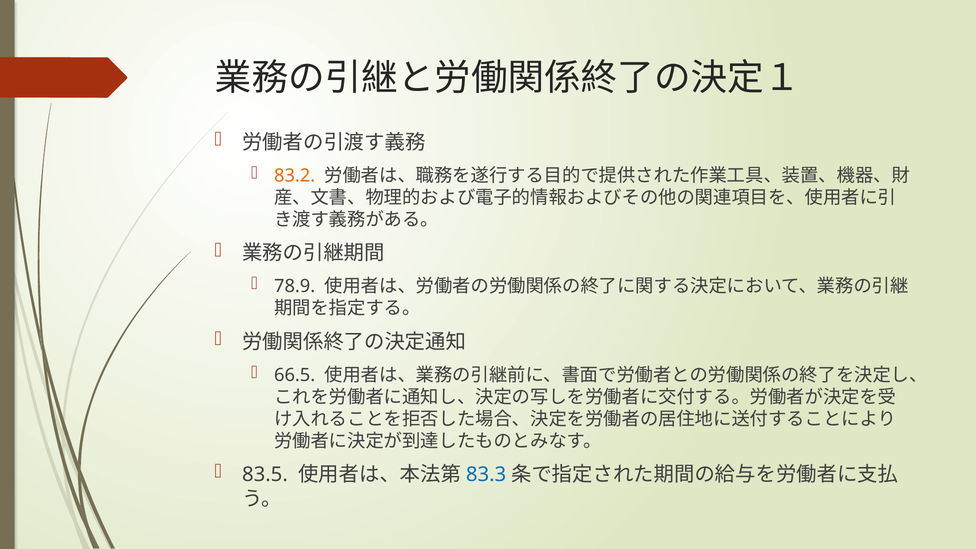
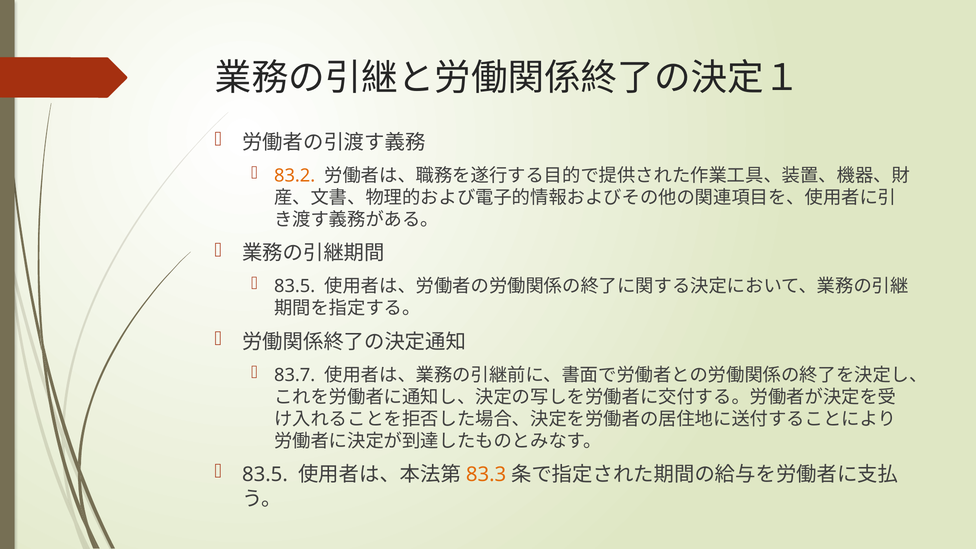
78.9: 78.9 -> 83.5 (295, 286)
66.5: 66.5 -> 83.7 (295, 375)
83.3 colour: blue -> orange (486, 475)
